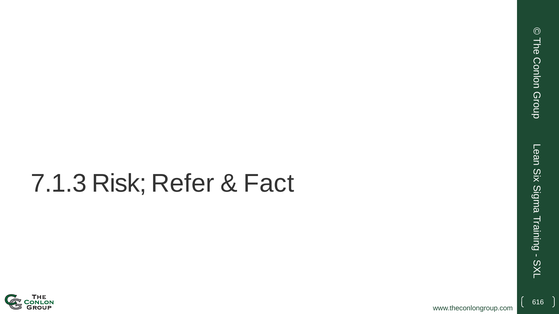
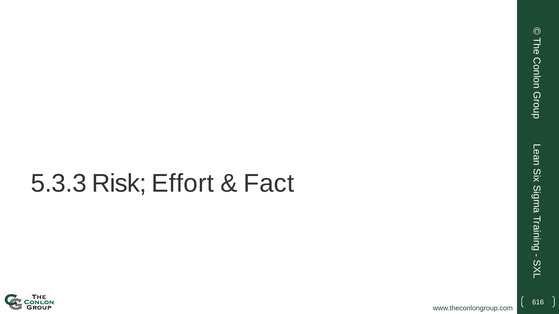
7.1.3: 7.1.3 -> 5.3.3 (59, 184)
Refer: Refer -> Effort (183, 184)
